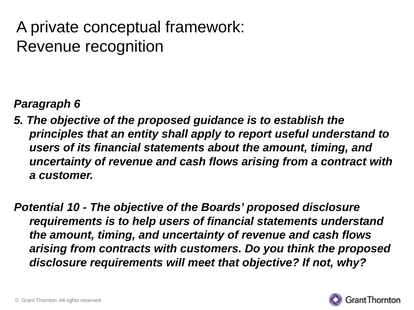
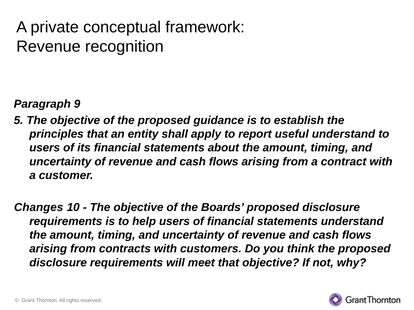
6: 6 -> 9 (77, 104)
Potential: Potential -> Changes (39, 208)
